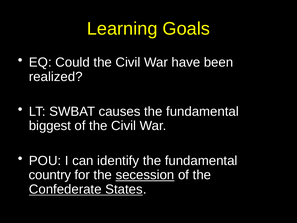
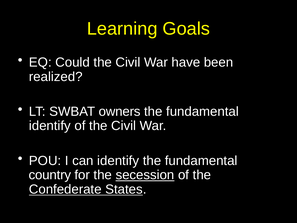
causes: causes -> owners (120, 111)
biggest: biggest -> identify (50, 126)
